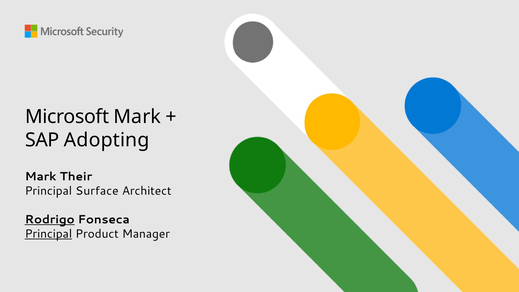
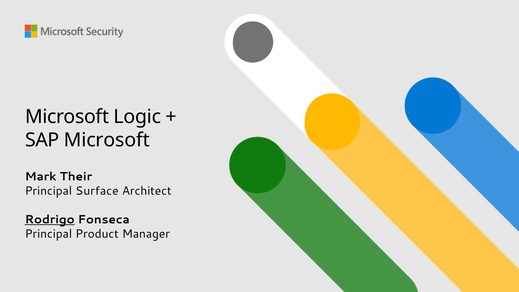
Microsoft Mark: Mark -> Logic (137, 117)
SAP Adopting: Adopting -> Microsoft (107, 140)
Principal underline: present -> none (48, 234)
